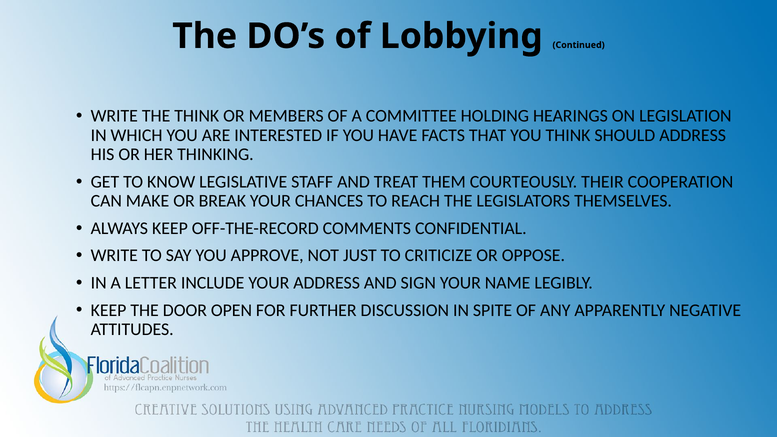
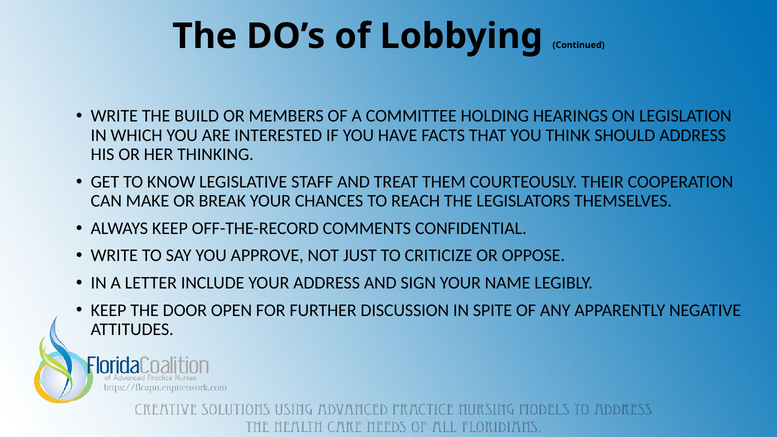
THE THINK: THINK -> BUILD (197, 116)
